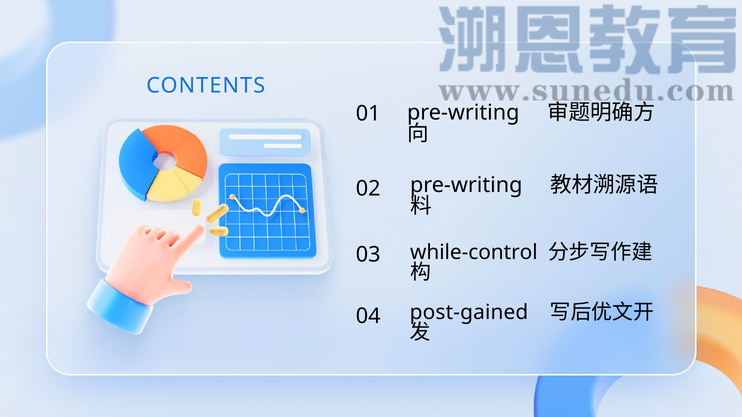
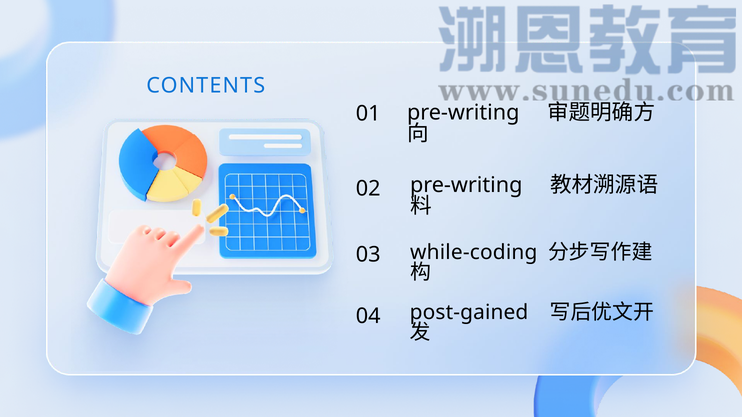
while-control: while-control -> while-coding (474, 252)
